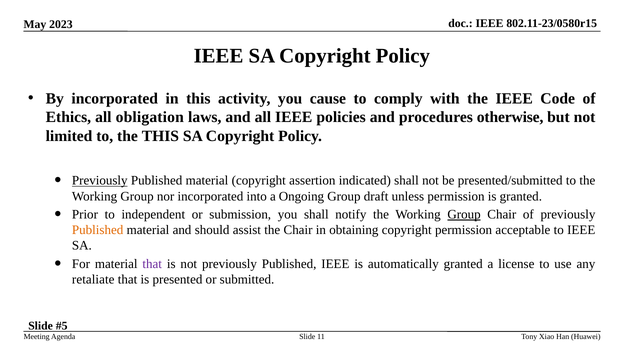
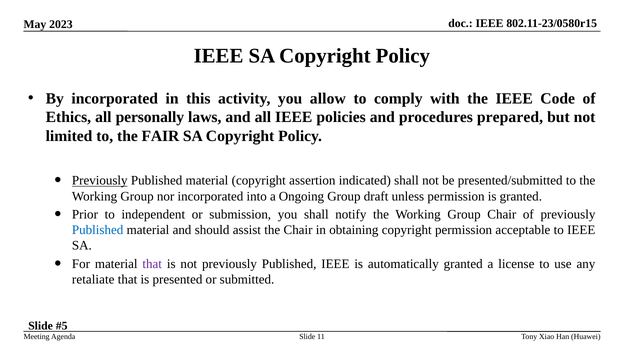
cause: cause -> allow (328, 99)
obligation: obligation -> personally (150, 117)
otherwise: otherwise -> prepared (510, 117)
the THIS: THIS -> FAIR (160, 136)
Group underline: present -> none (464, 214)
Published colour: orange -> blue (98, 230)
